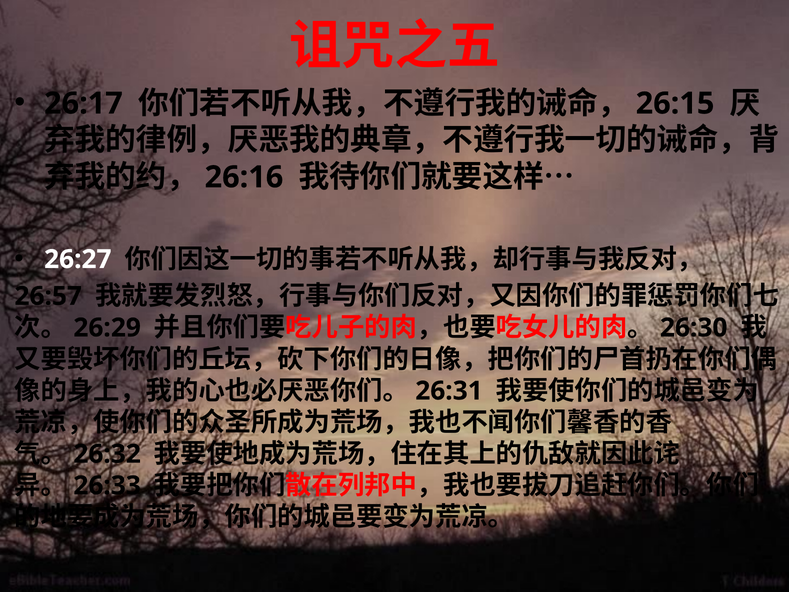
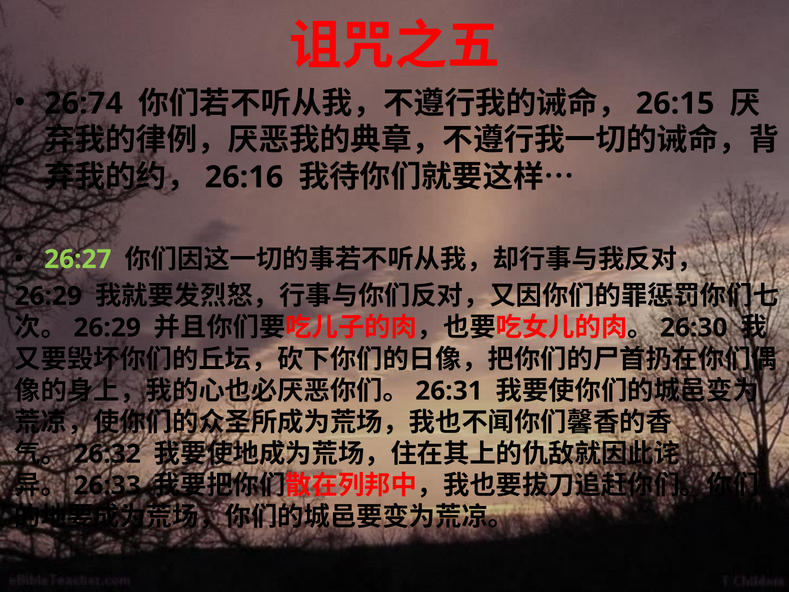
26:17: 26:17 -> 26:74 (83, 103)
26:27 colour: white -> light green (78, 259)
26:57: 26:57 -> 26:29 (48, 296)
